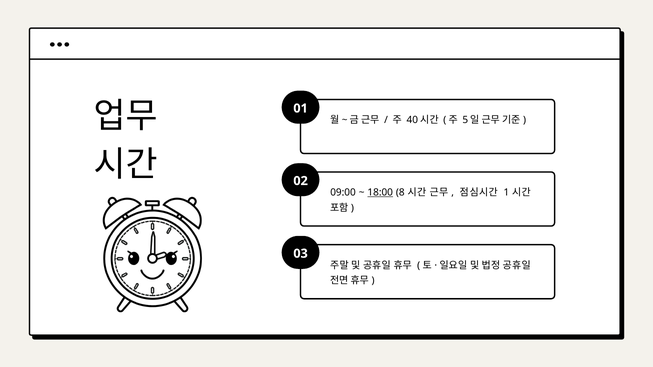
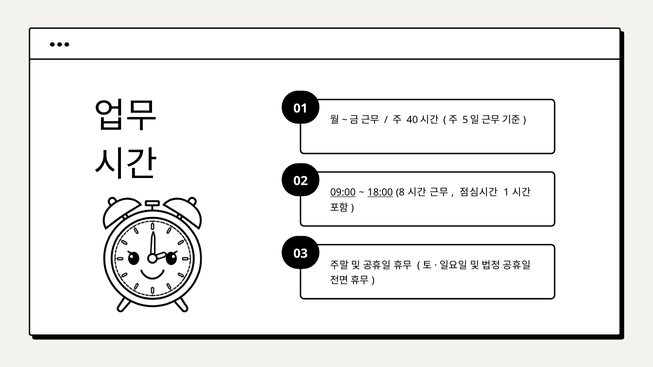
09:00 underline: none -> present (343, 193)
